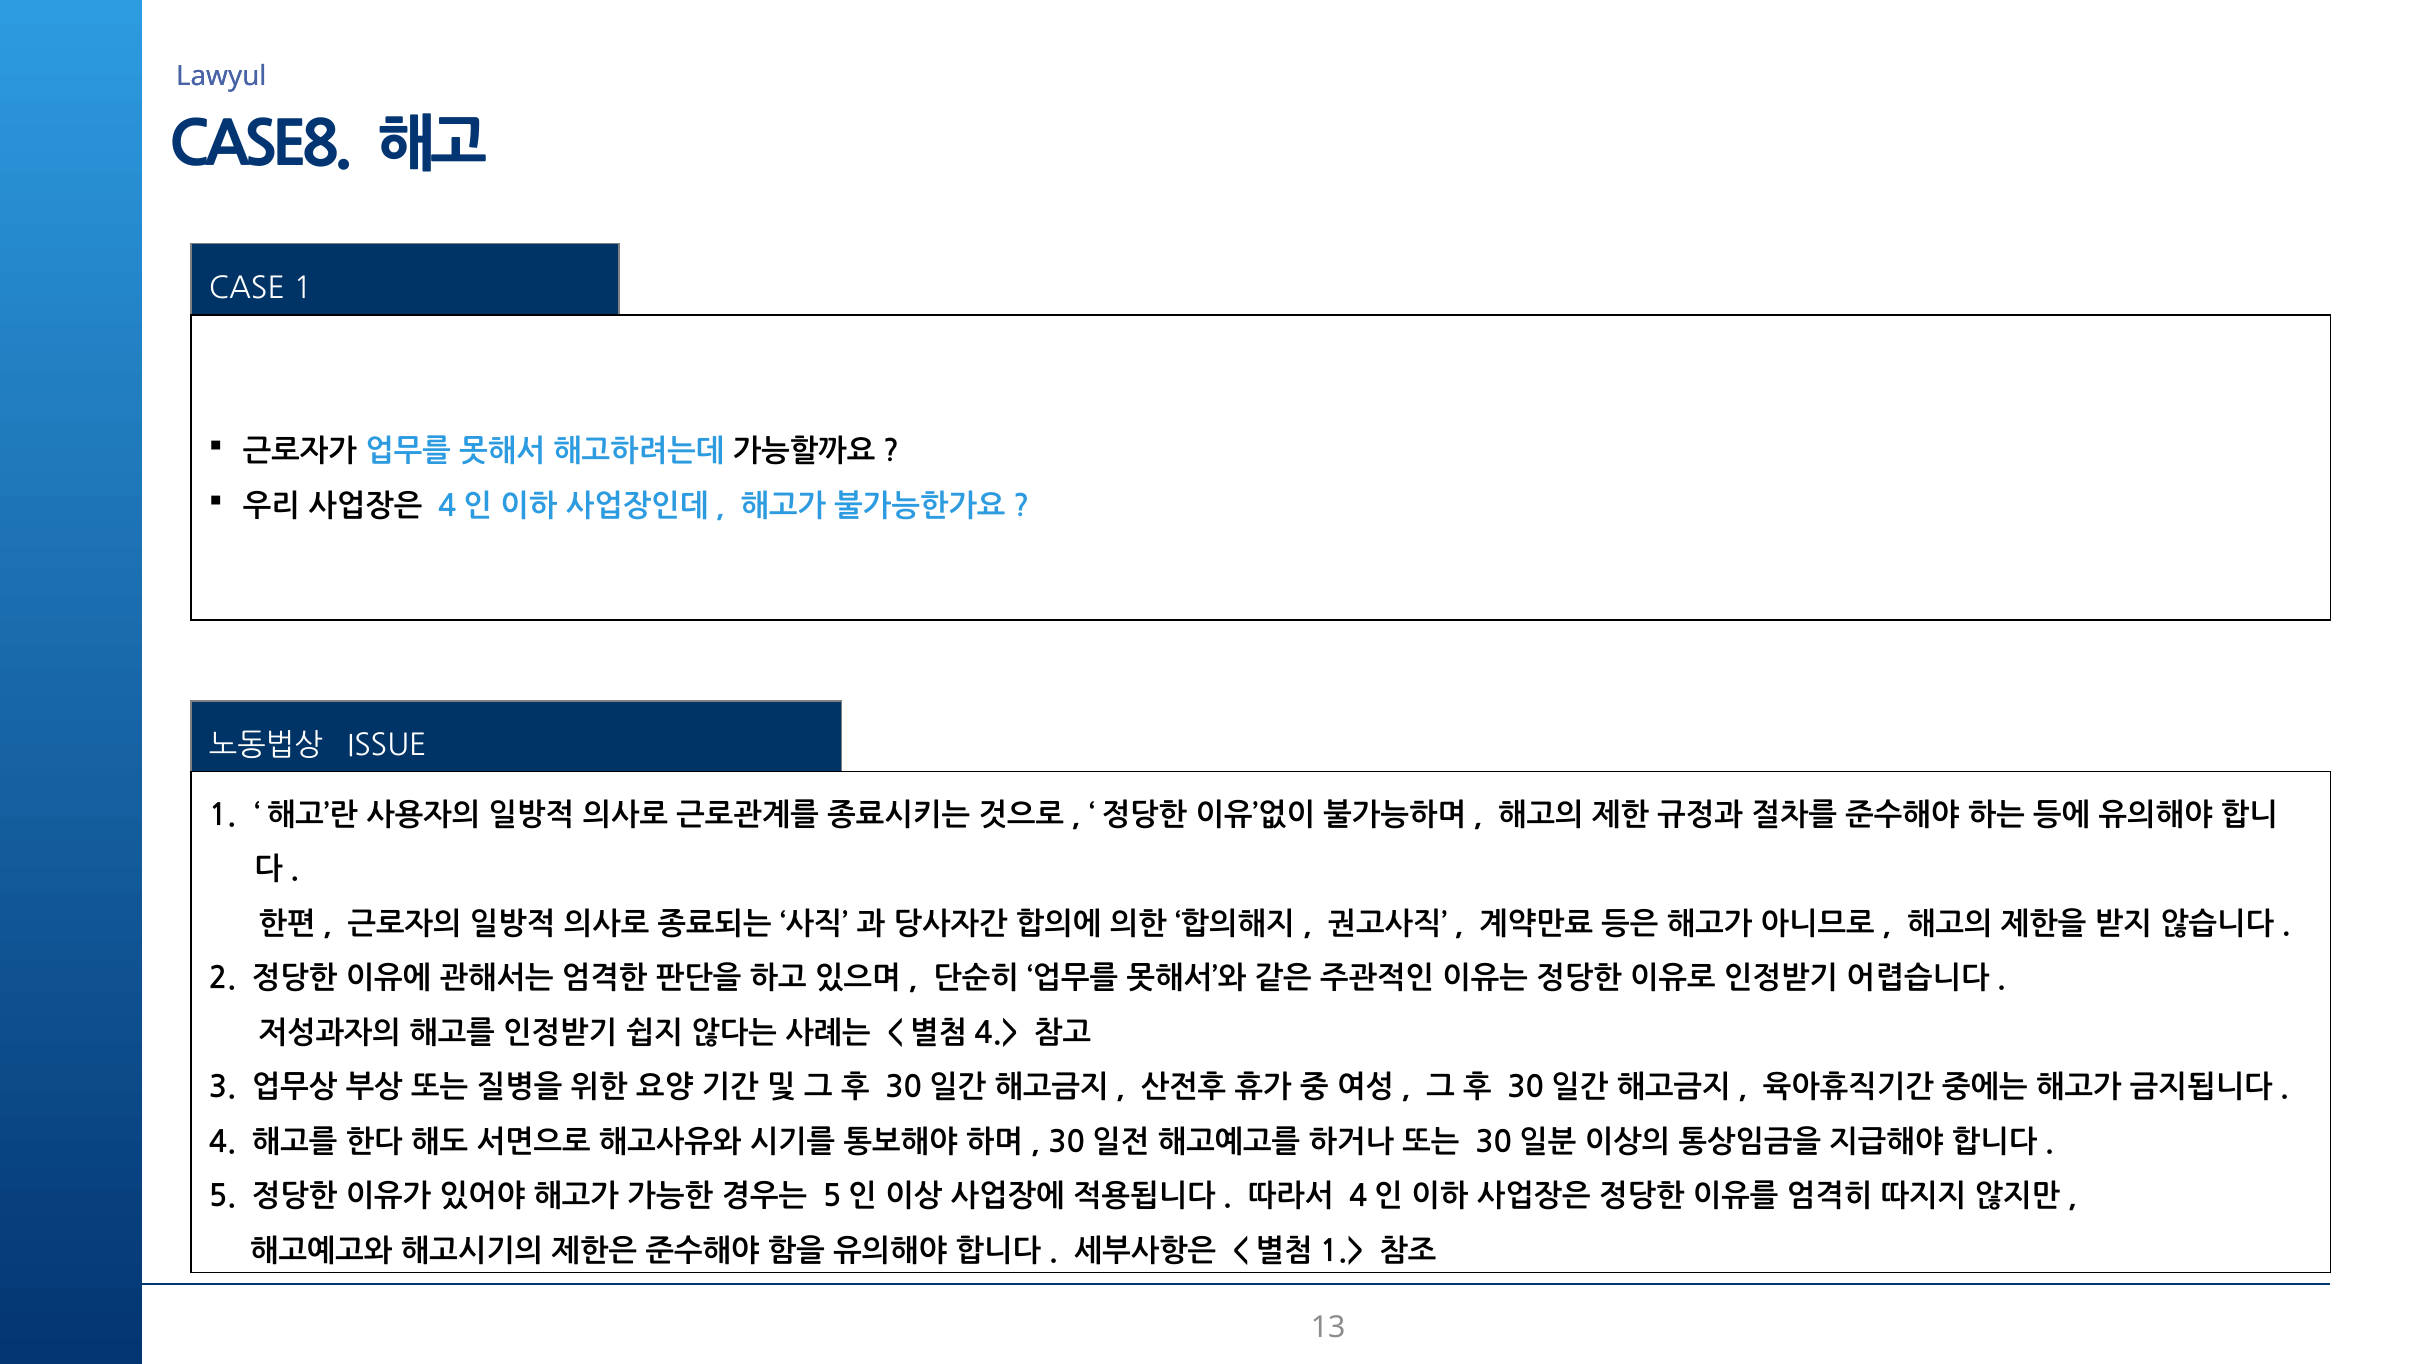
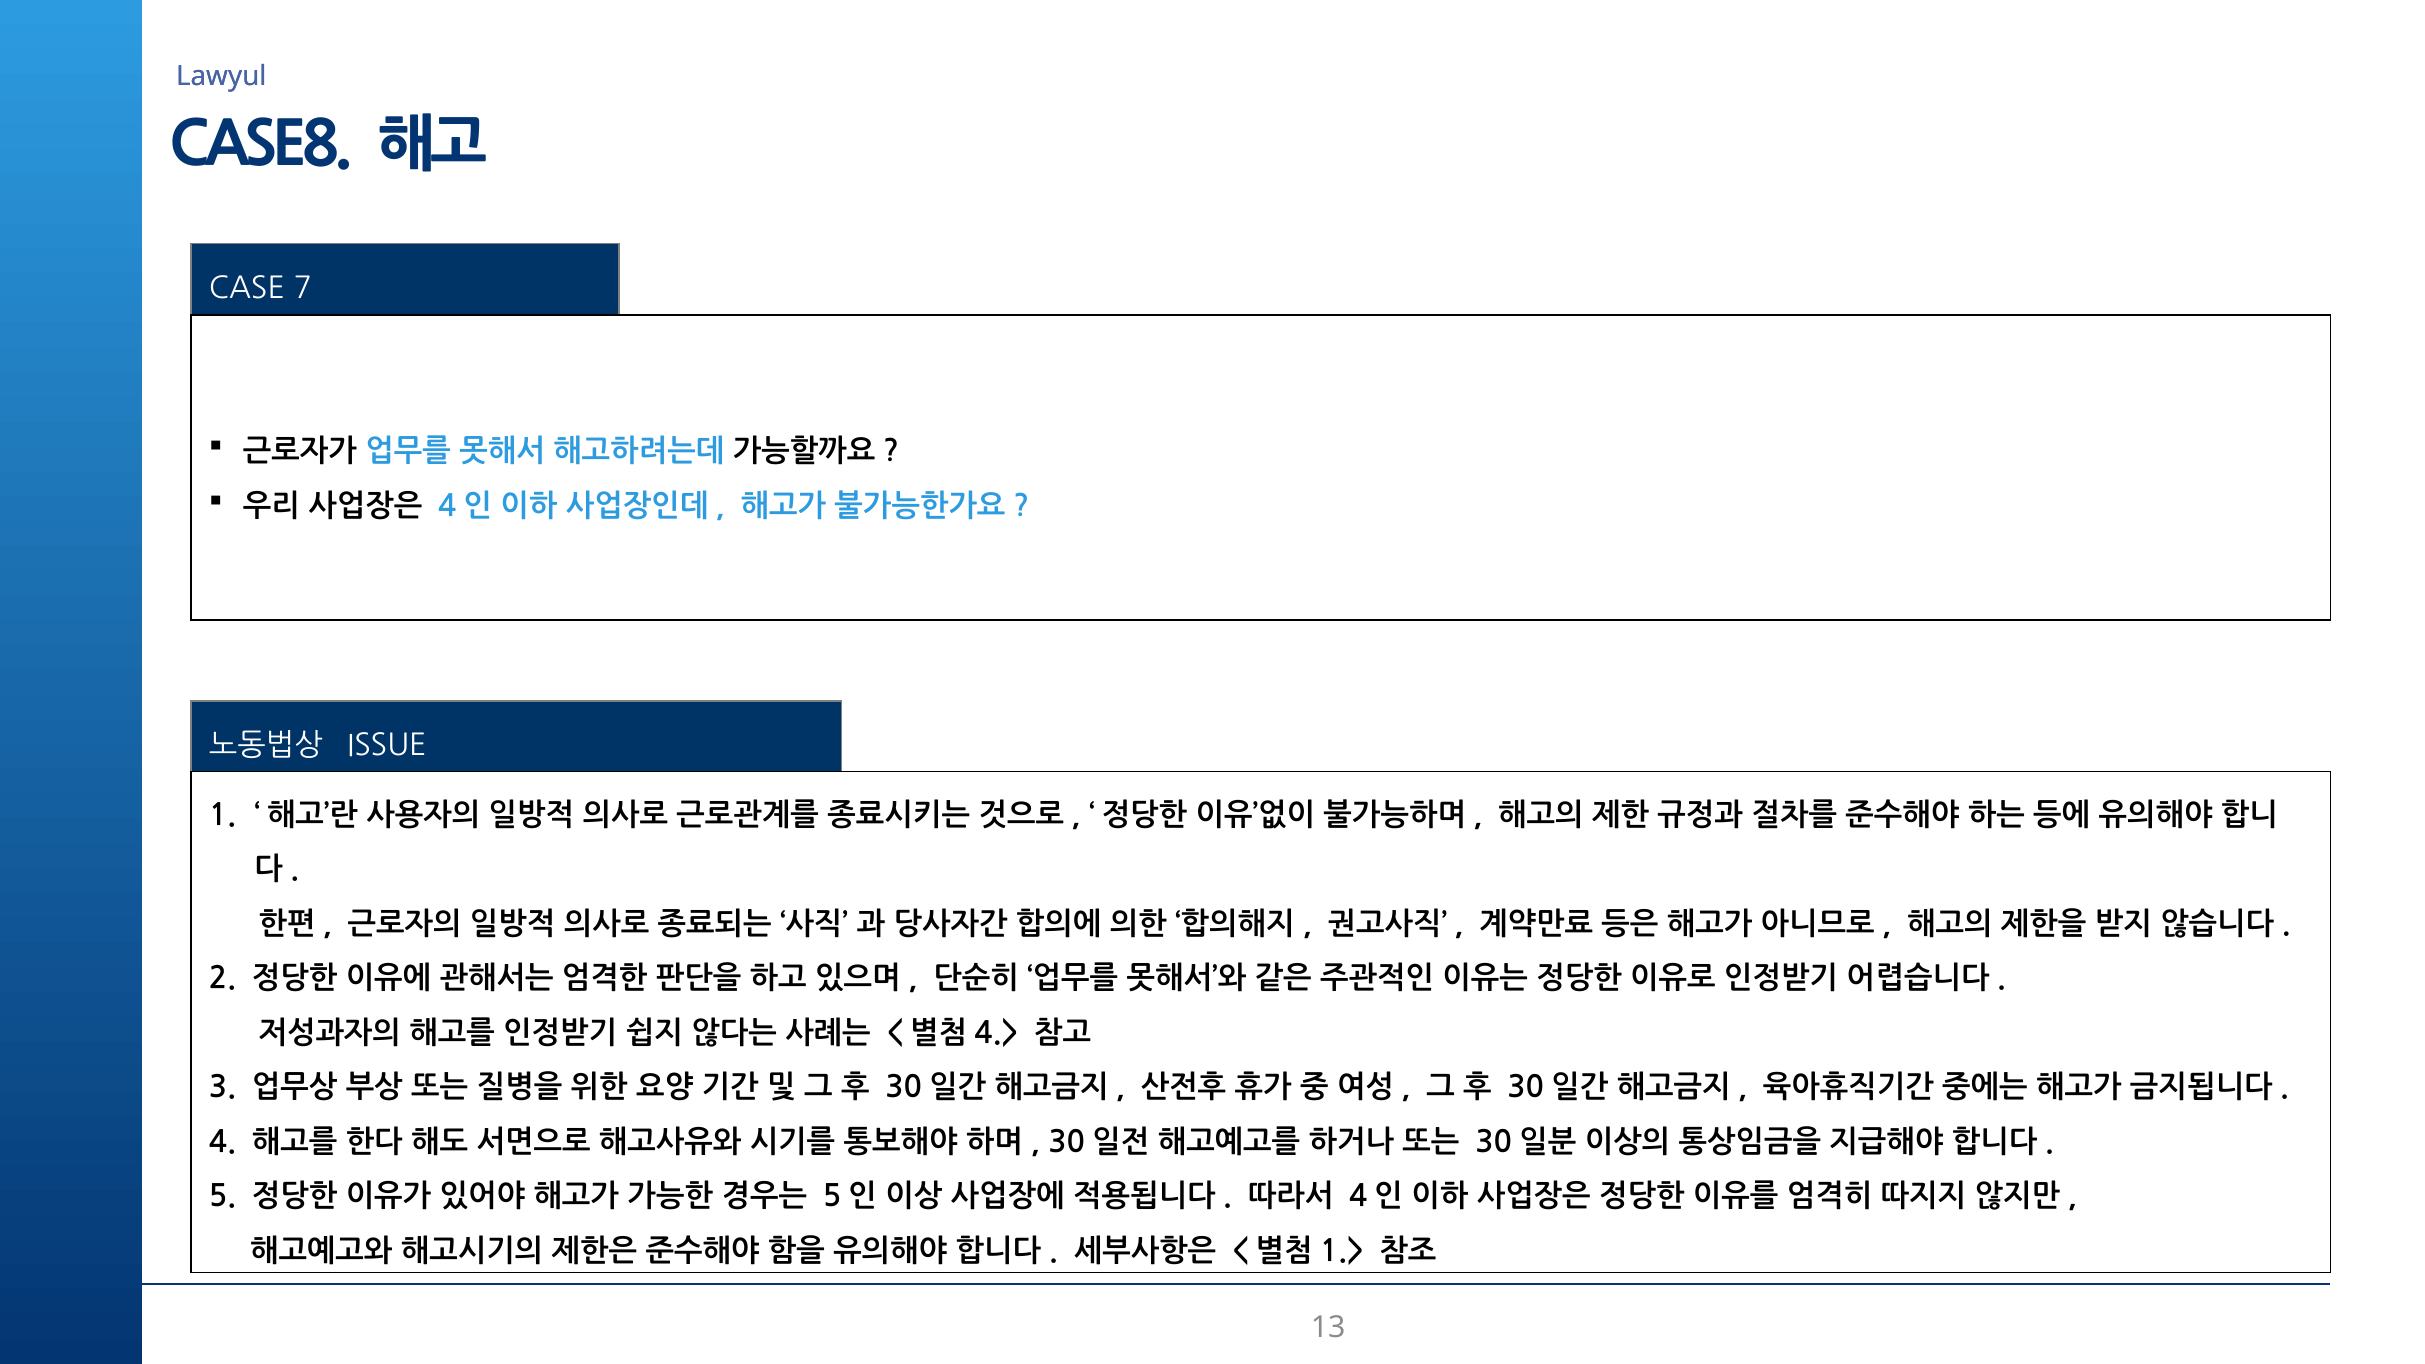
CASE 1: 1 -> 7 (303, 289)
